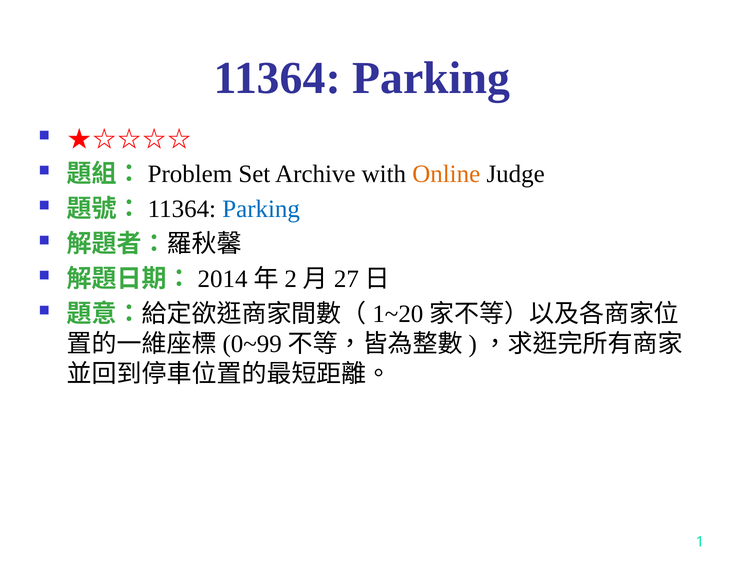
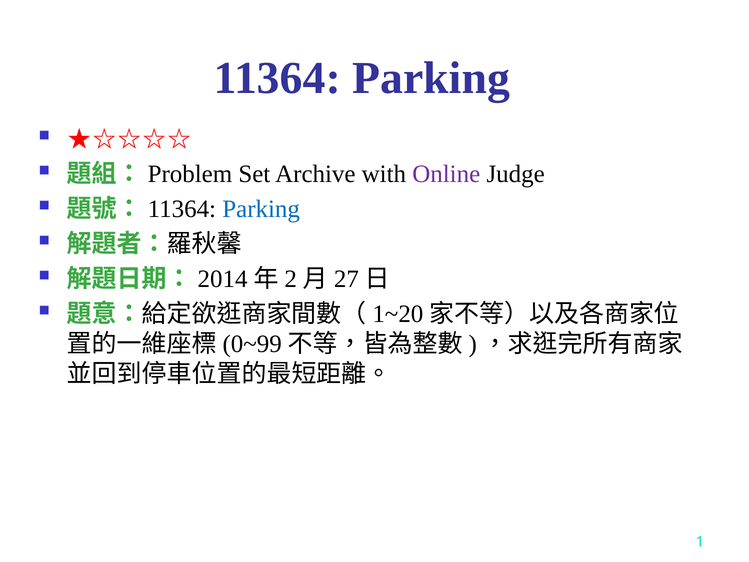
Online colour: orange -> purple (446, 174)
